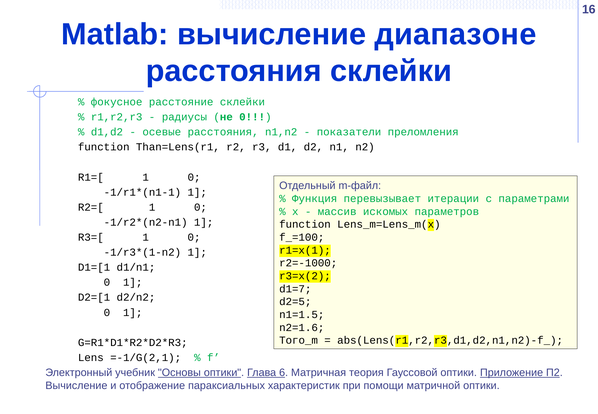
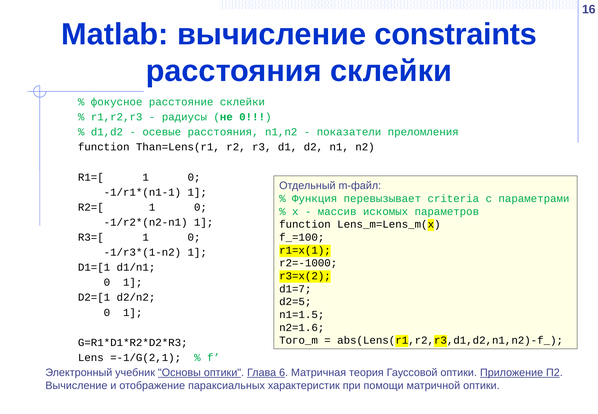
диапазоне: диапазоне -> constraints (456, 34)
итерации: итерации -> criteria (453, 199)
